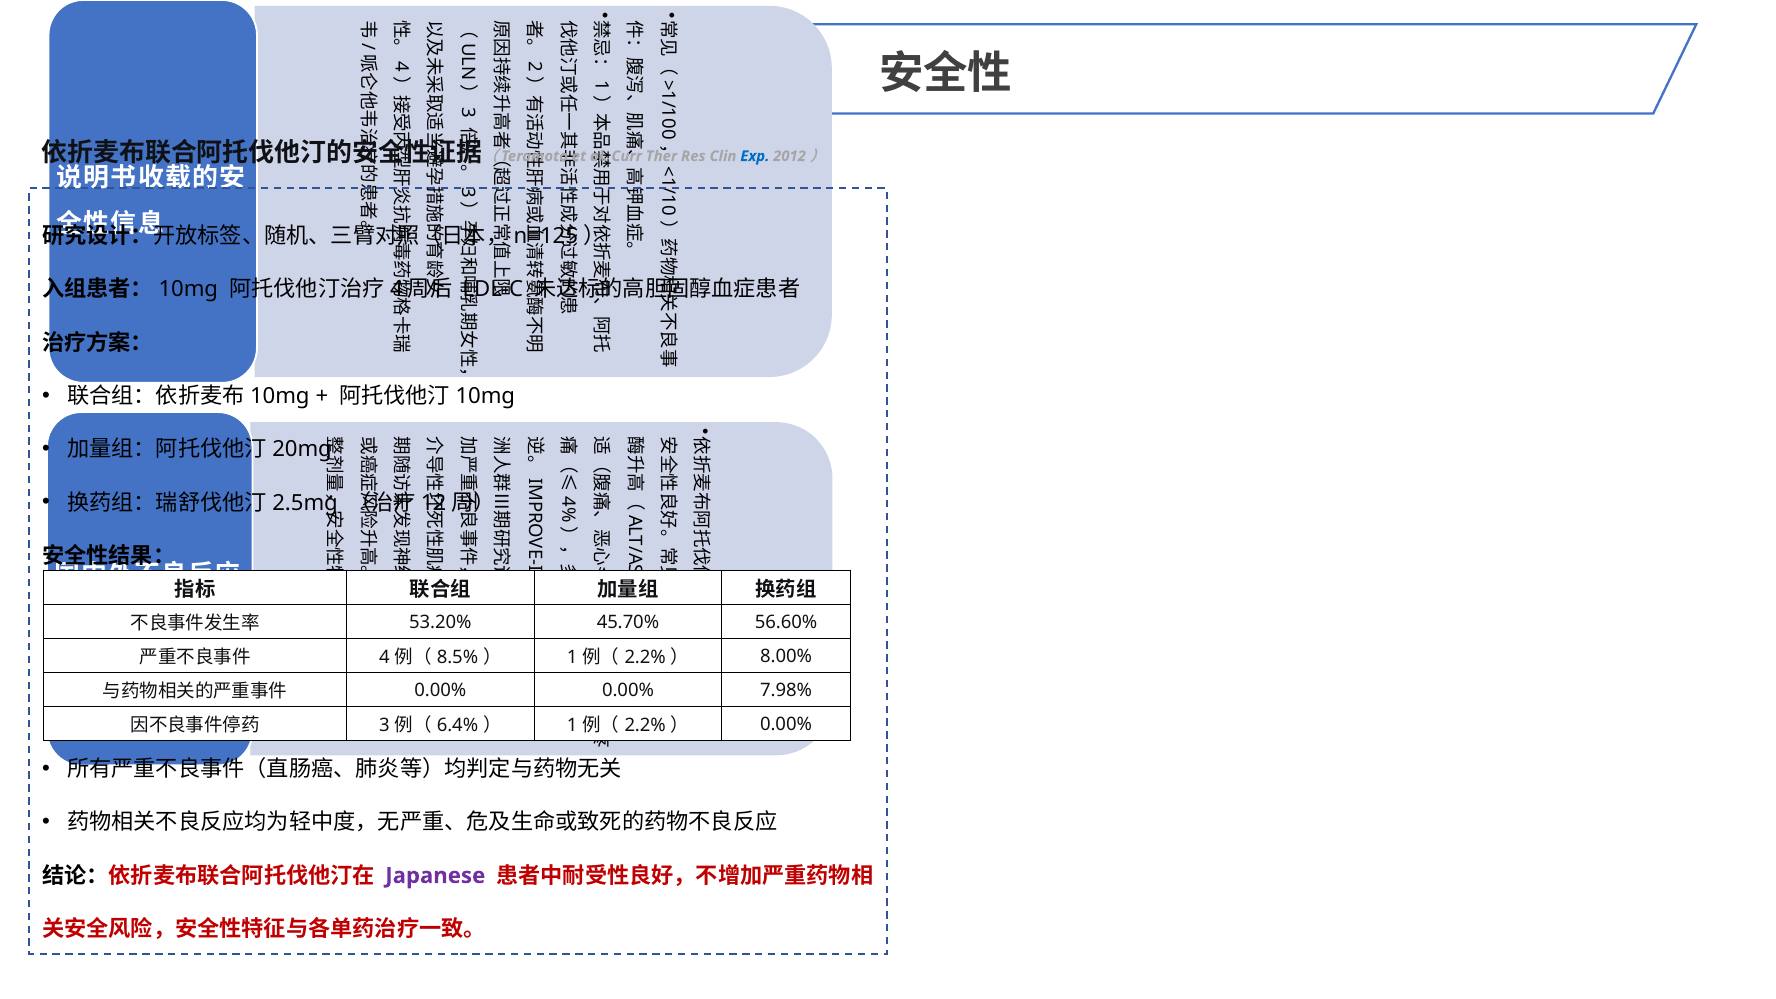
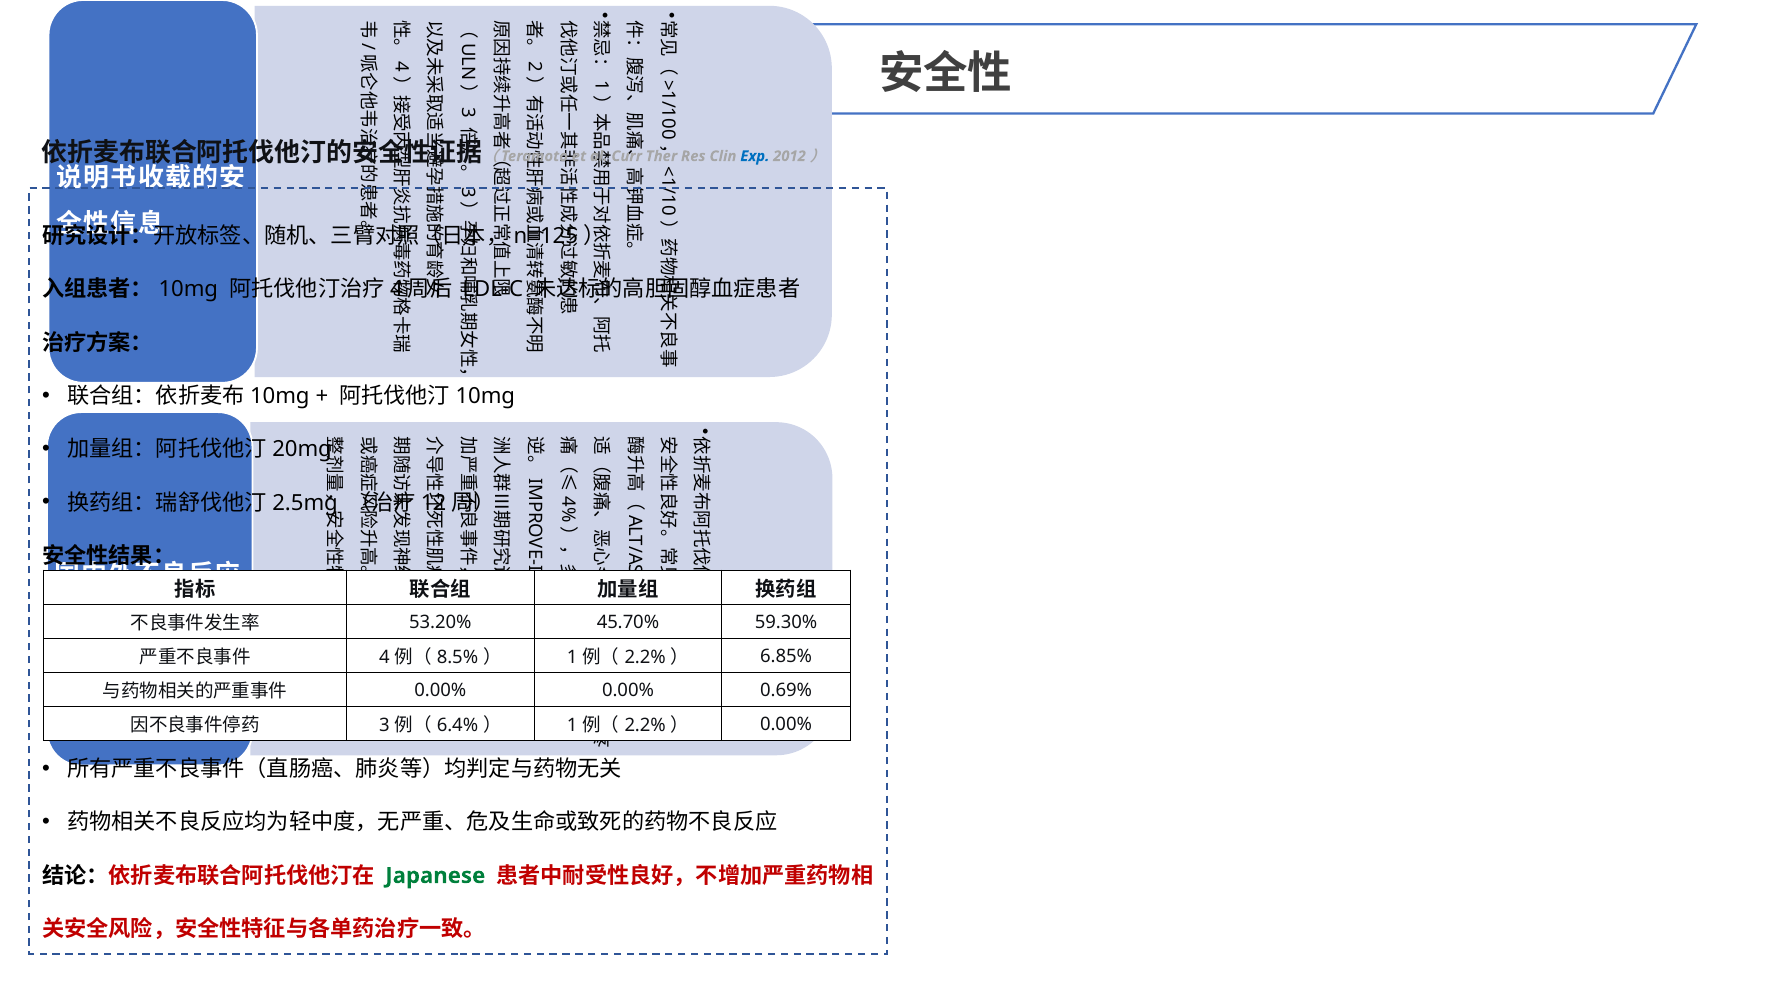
56.60%: 56.60% -> 59.30% (786, 623)
8.00%: 8.00% -> 6.85% (786, 657)
7.98%: 7.98% -> 0.69% (786, 691)
Japanese colour: purple -> green (435, 876)
